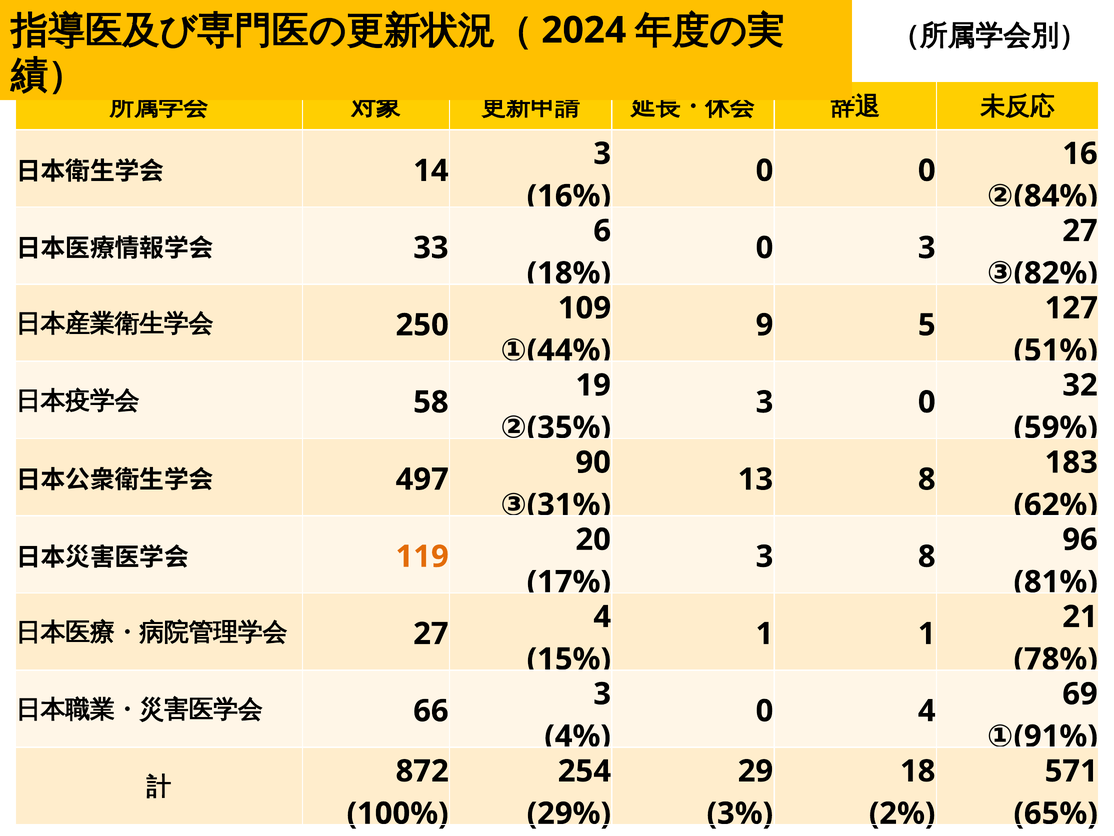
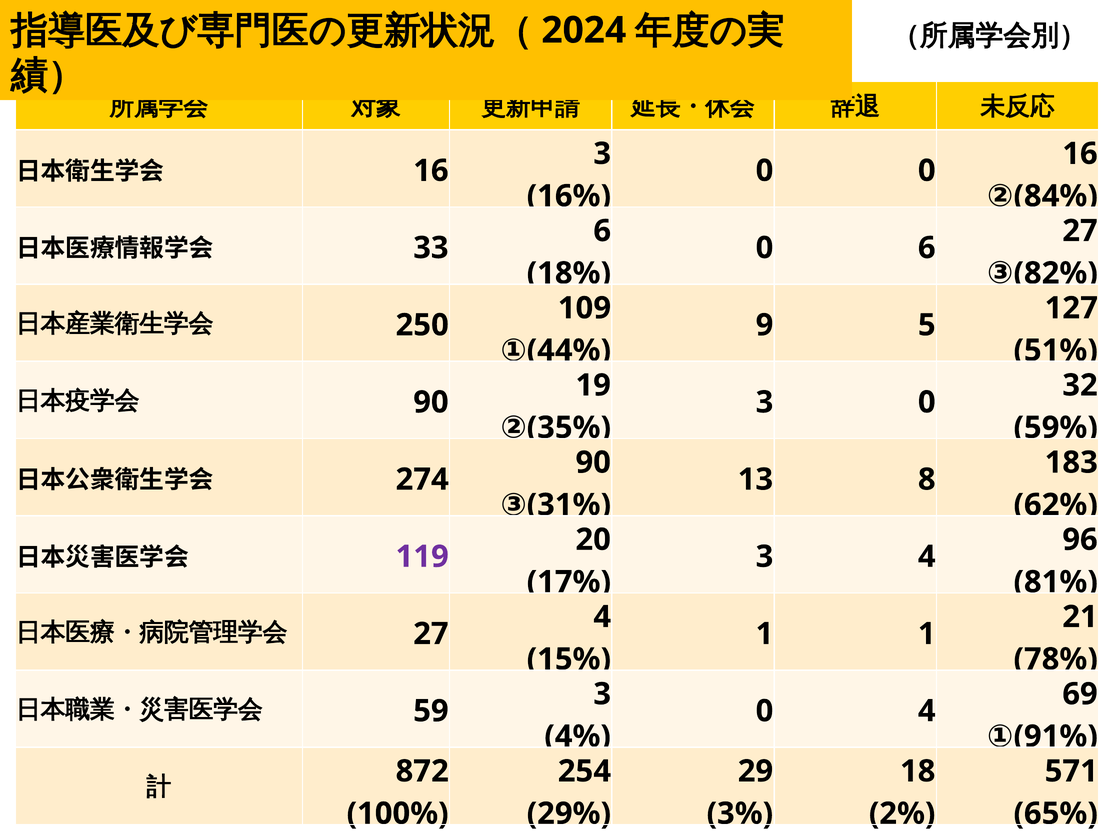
14: 14 -> 16 (431, 171)
0 3: 3 -> 6 (927, 248)
58: 58 -> 90 (431, 402)
497: 497 -> 274 (422, 479)
119 colour: orange -> purple (422, 556)
3 8: 8 -> 4 (927, 556)
66: 66 -> 59 (431, 711)
